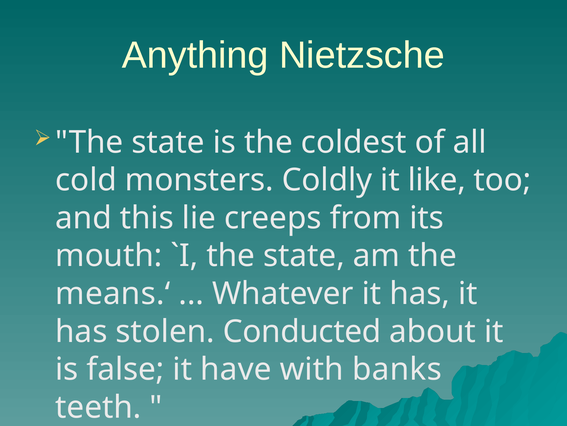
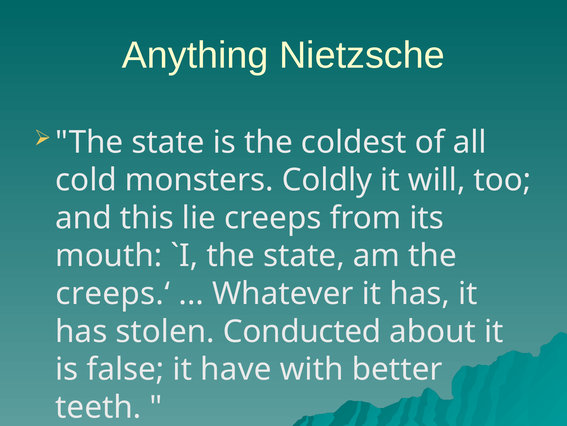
like: like -> will (437, 180)
means.‘: means.‘ -> creeps.‘ (113, 293)
banks: banks -> better (397, 369)
